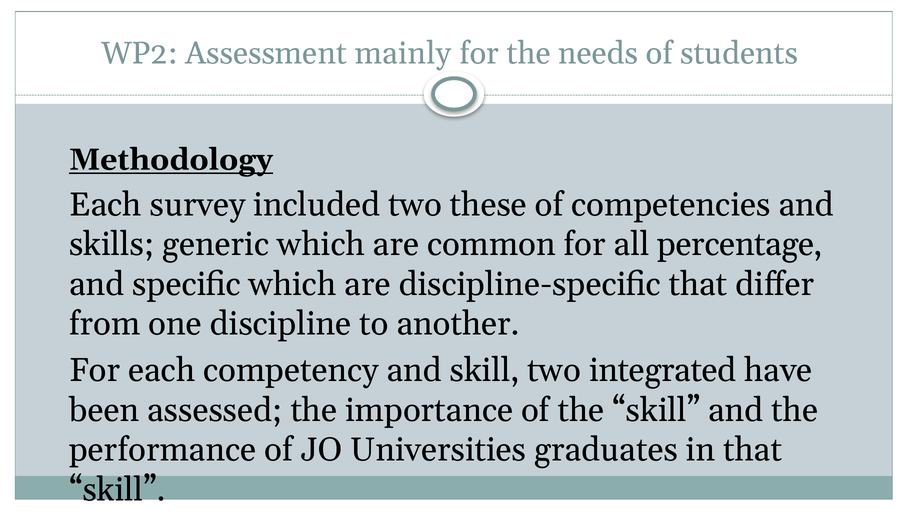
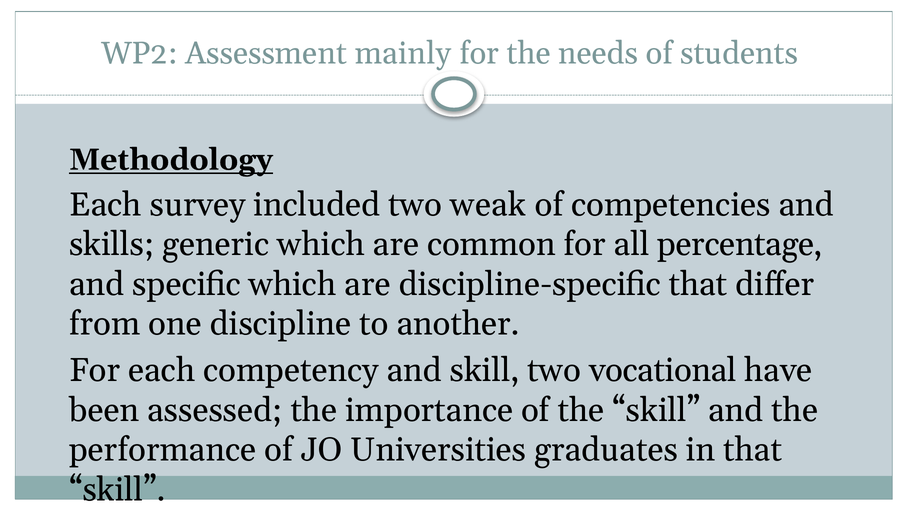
these: these -> weak (488, 205)
integrated: integrated -> vocational (663, 370)
